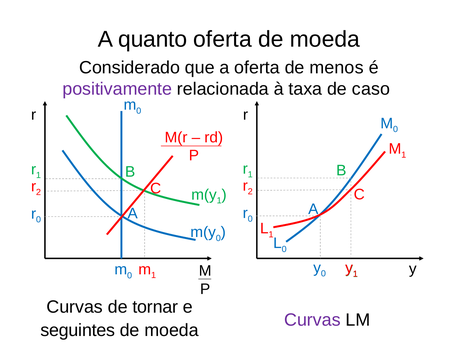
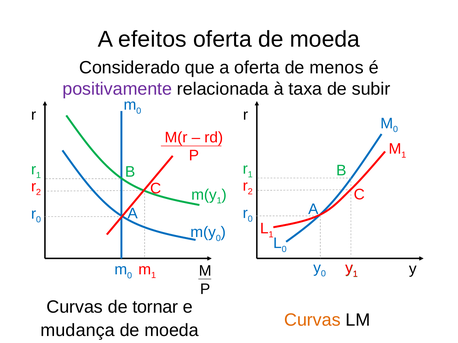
quanto: quanto -> efeitos (152, 39)
caso: caso -> subir (371, 89)
Curvas colour: purple -> orange (312, 320)
seguintes: seguintes -> mudança (78, 331)
